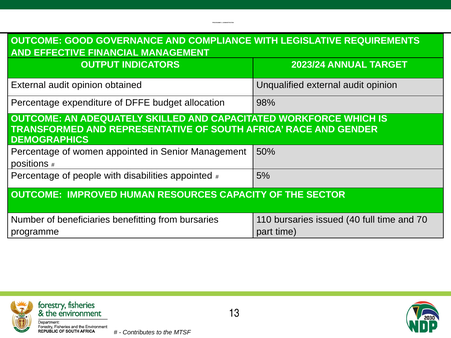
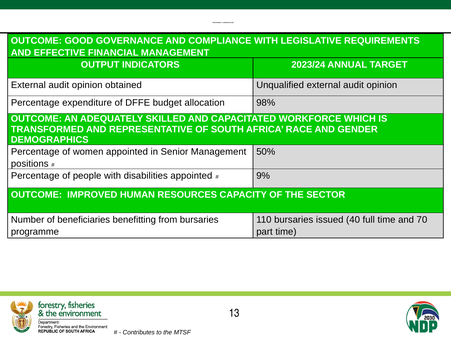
5%: 5% -> 9% (263, 176)
